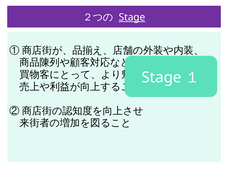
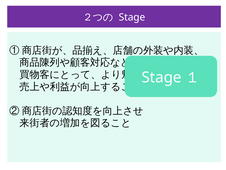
Stage underline: present -> none (132, 17)
